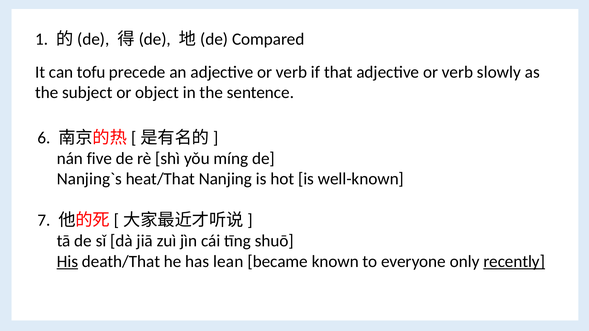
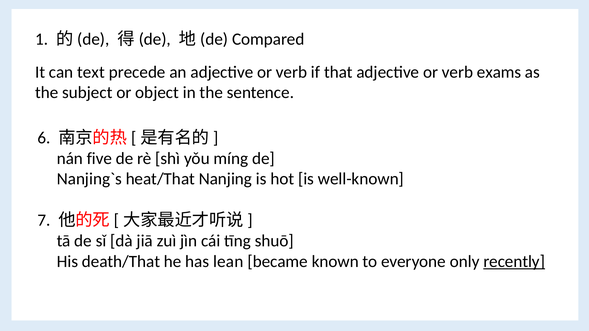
tofu: tofu -> text (91, 72)
slowly: slowly -> exams (499, 72)
His underline: present -> none (67, 262)
